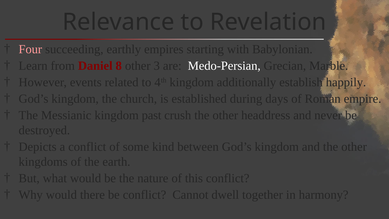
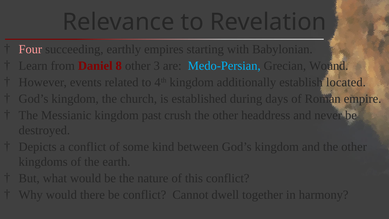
Medo-Persian colour: white -> light blue (224, 66)
Marble: Marble -> Wound (329, 66)
happily: happily -> located (346, 82)
